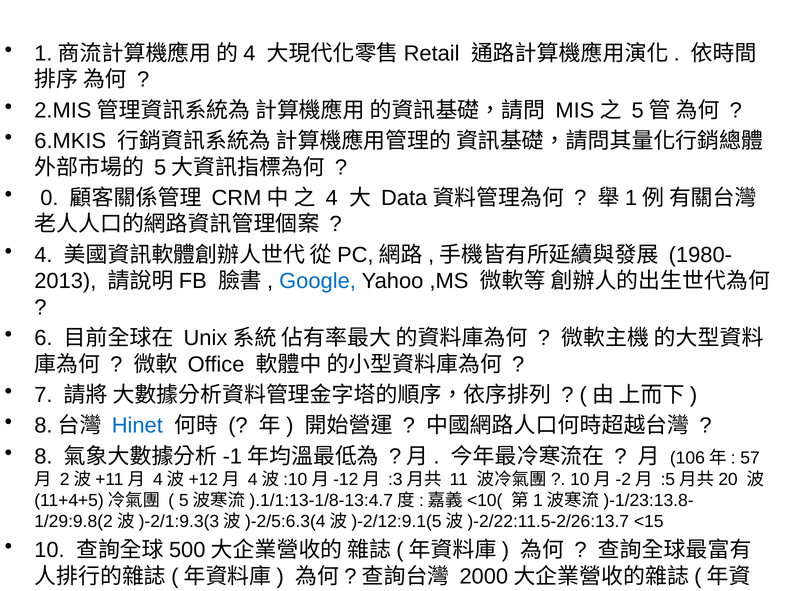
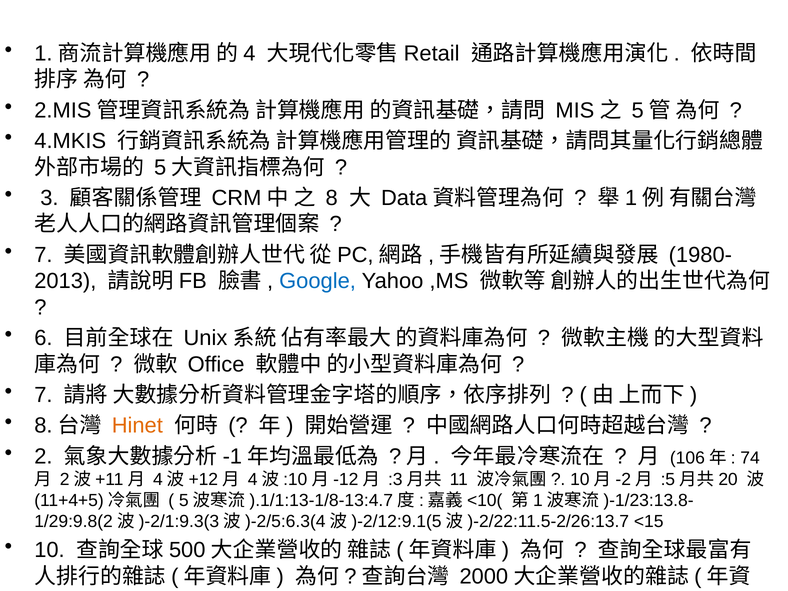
6.MKIS: 6.MKIS -> 4.MKIS (70, 141)
0: 0 -> 3 (49, 198)
4: 4 -> 8 (332, 198)
4: 4 -> 7 (43, 255)
Hinet colour: blue -> orange (137, 426)
8: 8 -> 2 (43, 456)
57: 57 -> 74 (750, 458)
